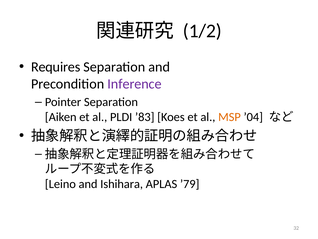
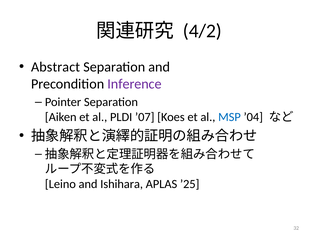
1/2: 1/2 -> 4/2 (202, 31)
Requires: Requires -> Abstract (56, 67)
’83: ’83 -> ’07 (145, 117)
MSP colour: orange -> blue (229, 117)
’79: ’79 -> ’25 (190, 184)
